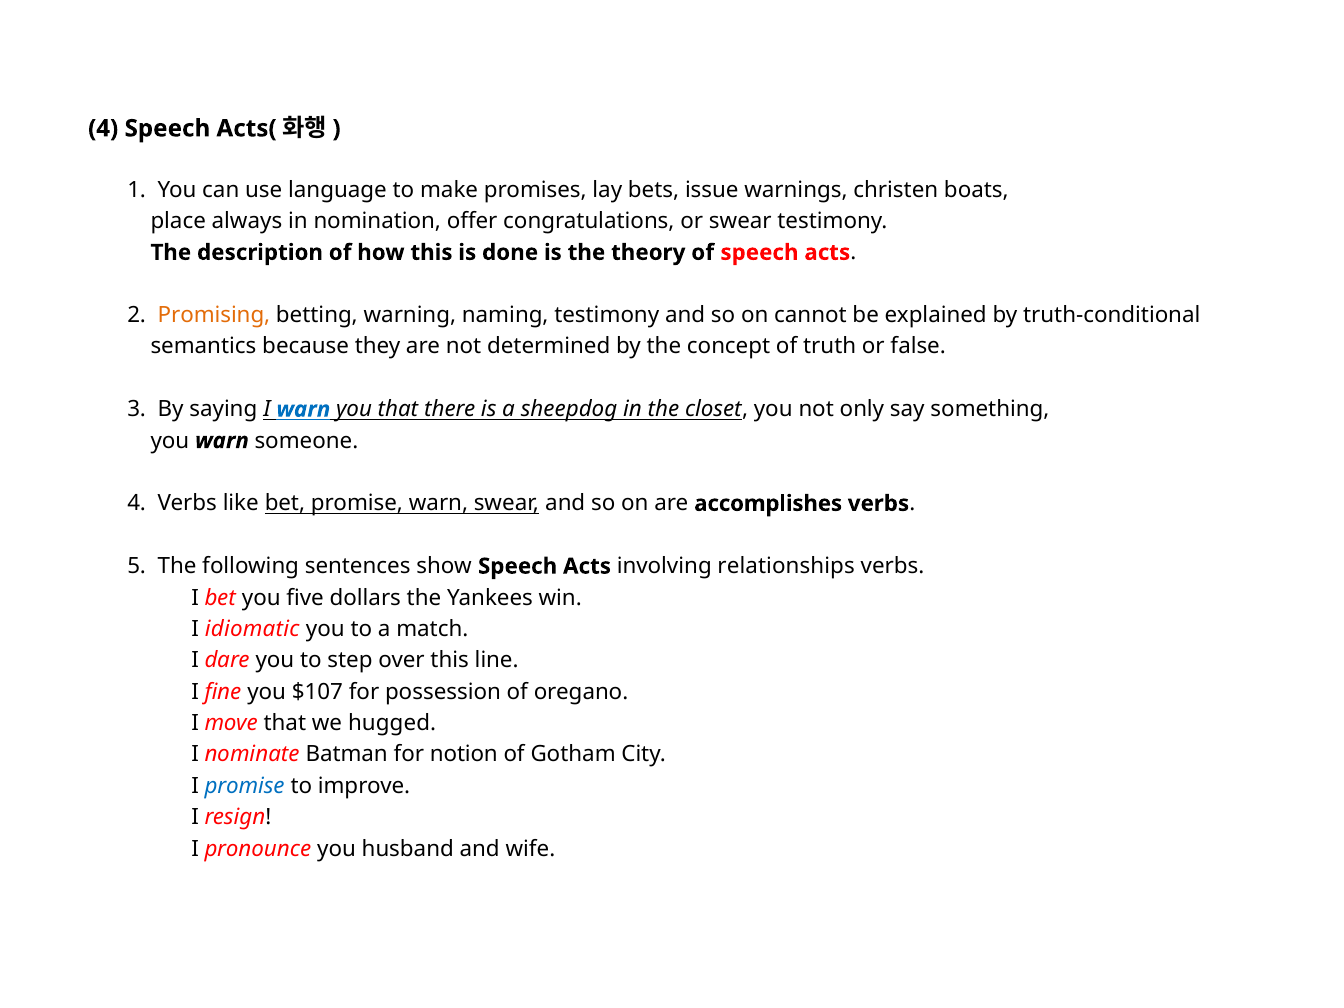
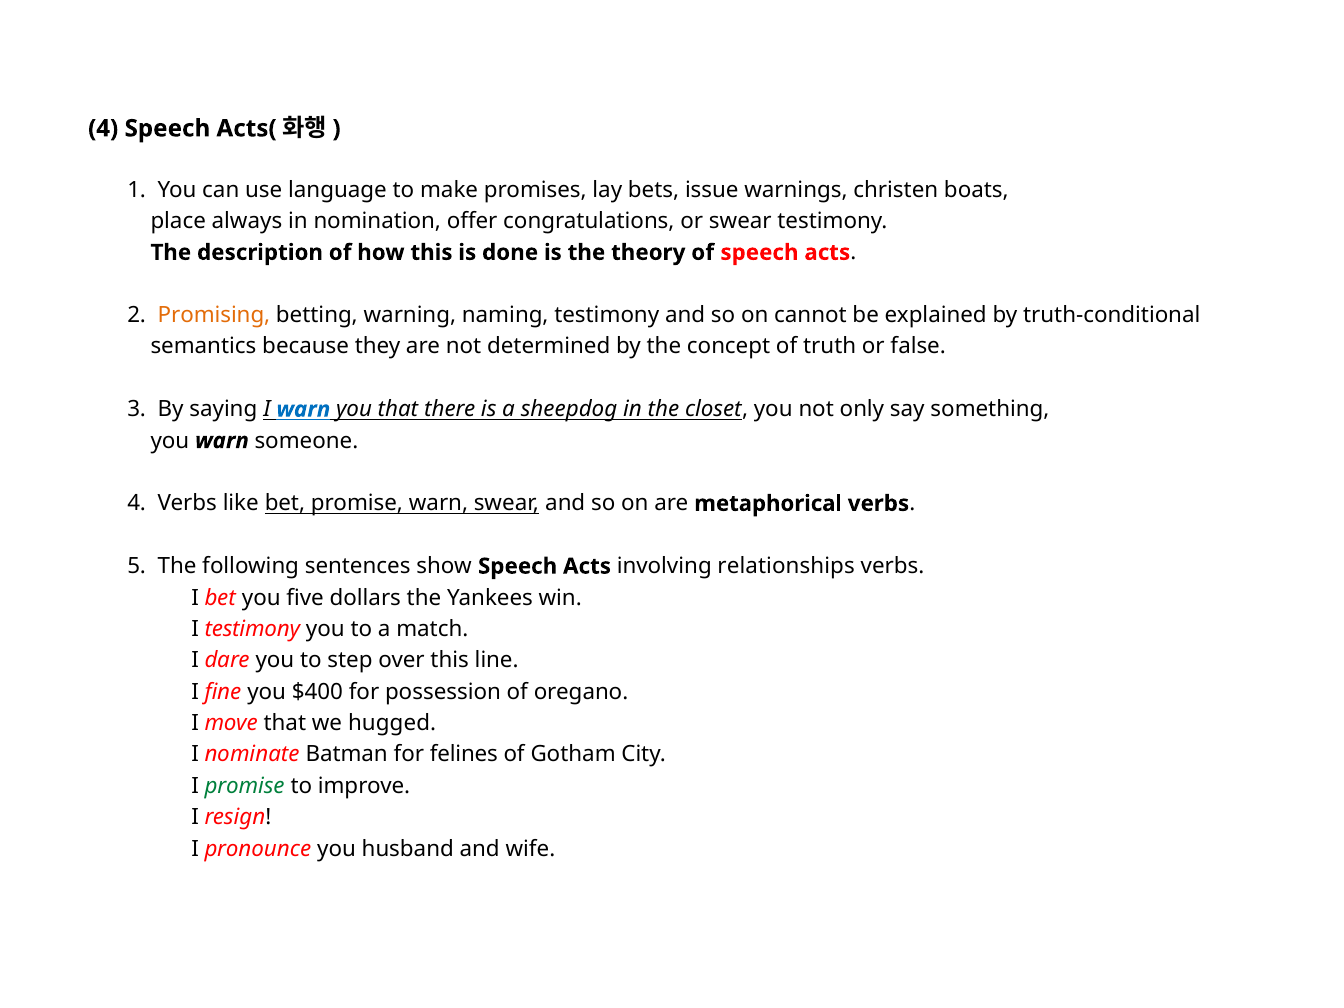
accomplishes: accomplishes -> metaphorical (768, 503)
I idiomatic: idiomatic -> testimony (252, 629)
$107: $107 -> $400 (317, 692)
notion: notion -> felines (464, 755)
promise colour: blue -> green (245, 786)
